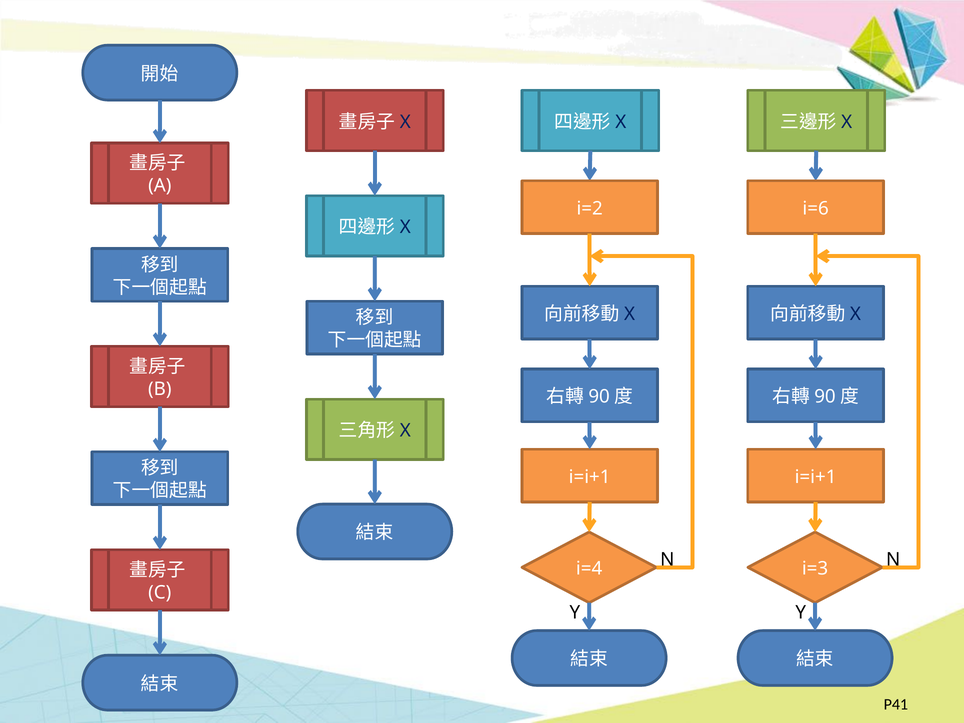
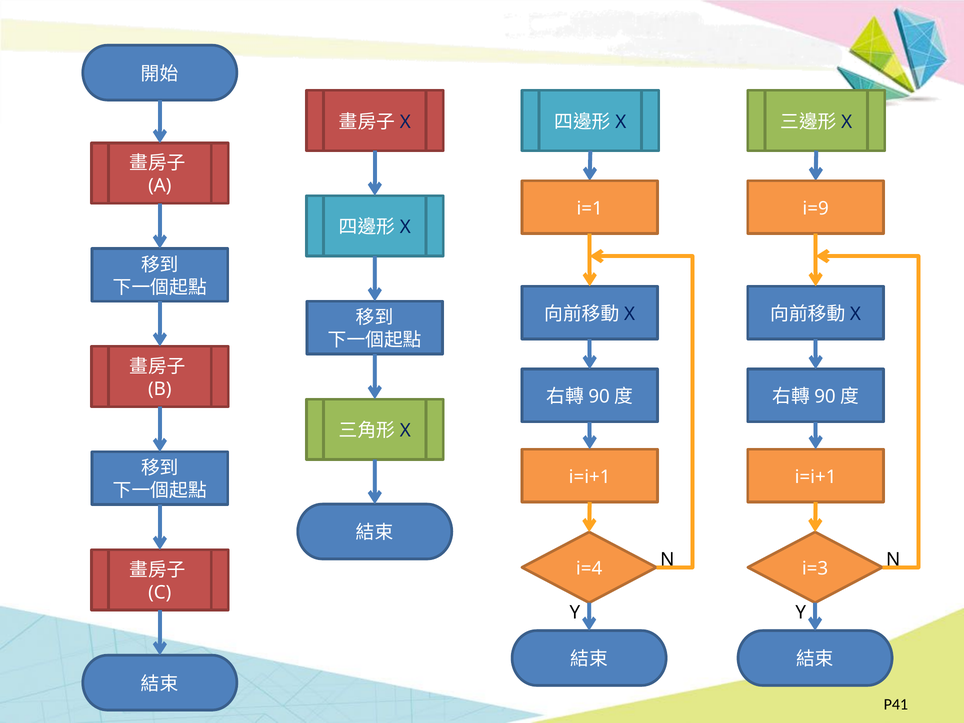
i=2: i=2 -> i=1 (590, 208)
i=6: i=6 -> i=9 (816, 208)
